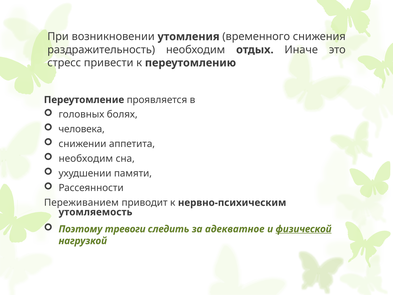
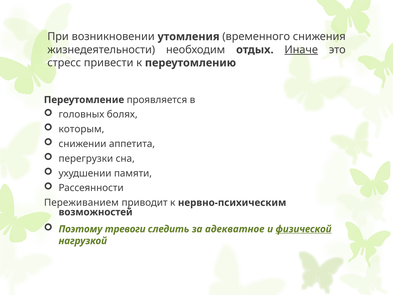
раздражительность: раздражительность -> жизнедеятельности (101, 50)
Иначе underline: none -> present (301, 50)
человека: человека -> которым (81, 129)
необходим: необходим -> перегрузки (86, 158)
утомляемость: утомляемость -> возможностей (96, 212)
